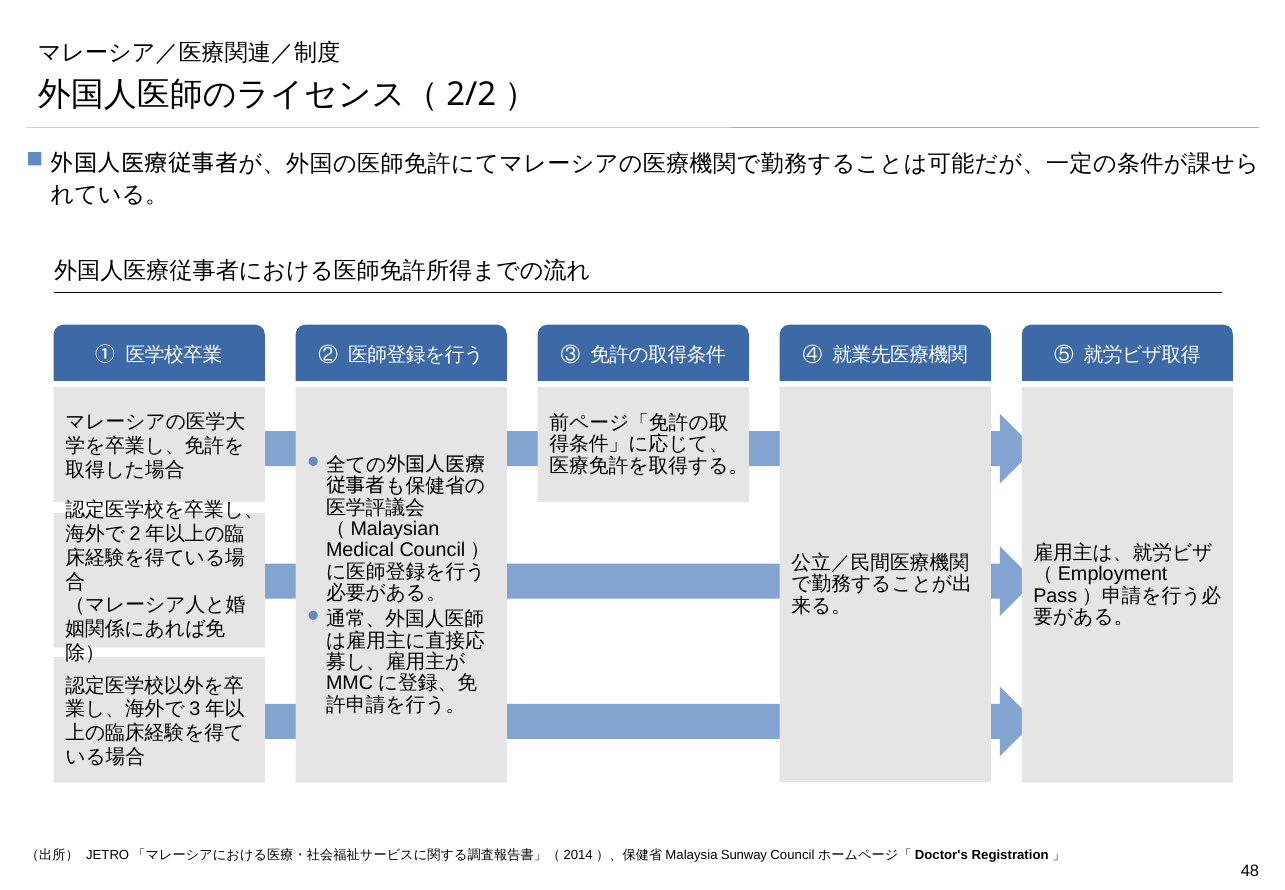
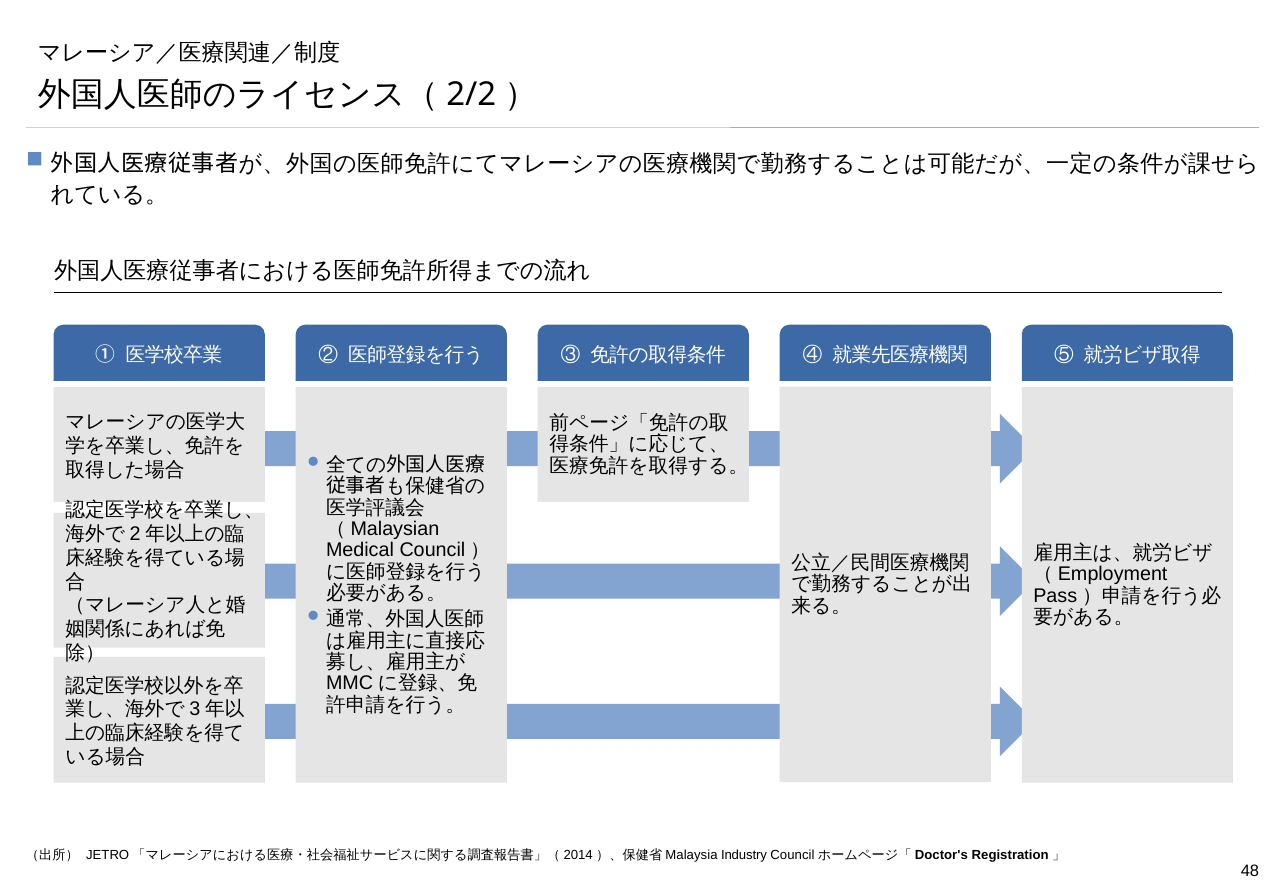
Sunway: Sunway -> Industry (744, 855)
